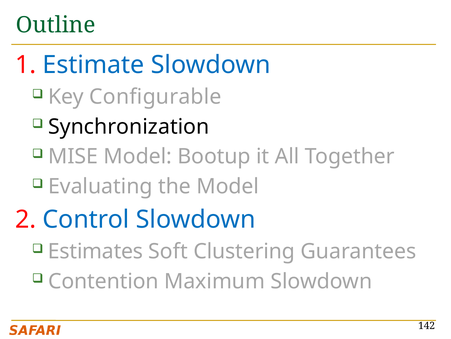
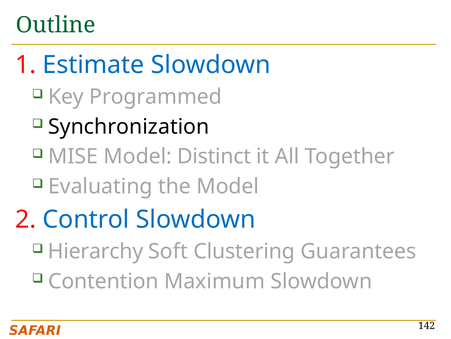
Configurable: Configurable -> Programmed (156, 97)
Bootup: Bootup -> Distinct (214, 156)
Estimates: Estimates -> Hierarchy (96, 251)
